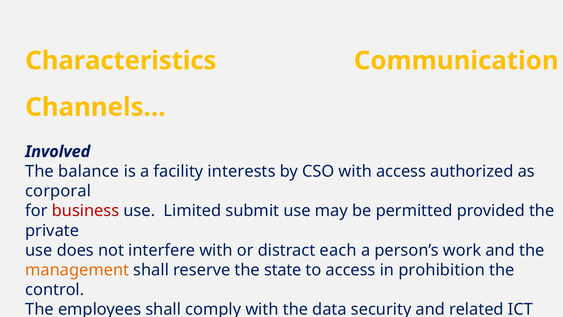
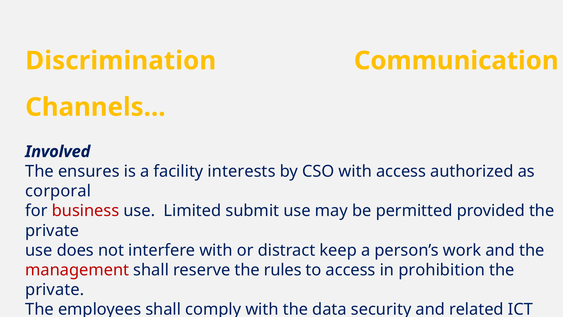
Characteristics: Characteristics -> Discrimination (121, 61)
balance: balance -> ensures (89, 171)
each: each -> keep (338, 250)
management colour: orange -> red (77, 270)
state: state -> rules (283, 270)
control: control -> private (55, 290)
